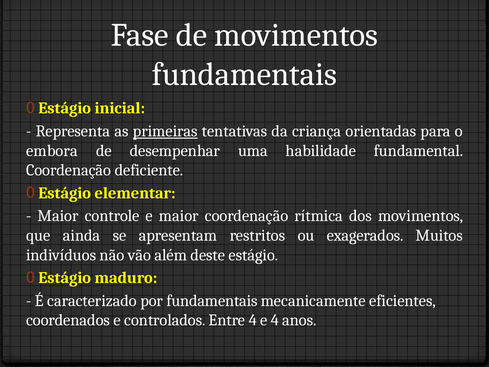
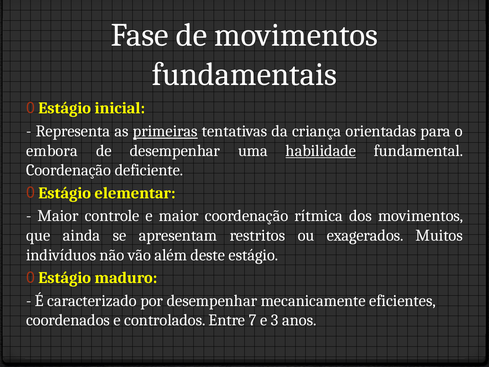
habilidade underline: none -> present (321, 151)
por fundamentais: fundamentais -> desempenhar (212, 300)
Entre 4: 4 -> 7 (253, 320)
e 4: 4 -> 3 (275, 320)
